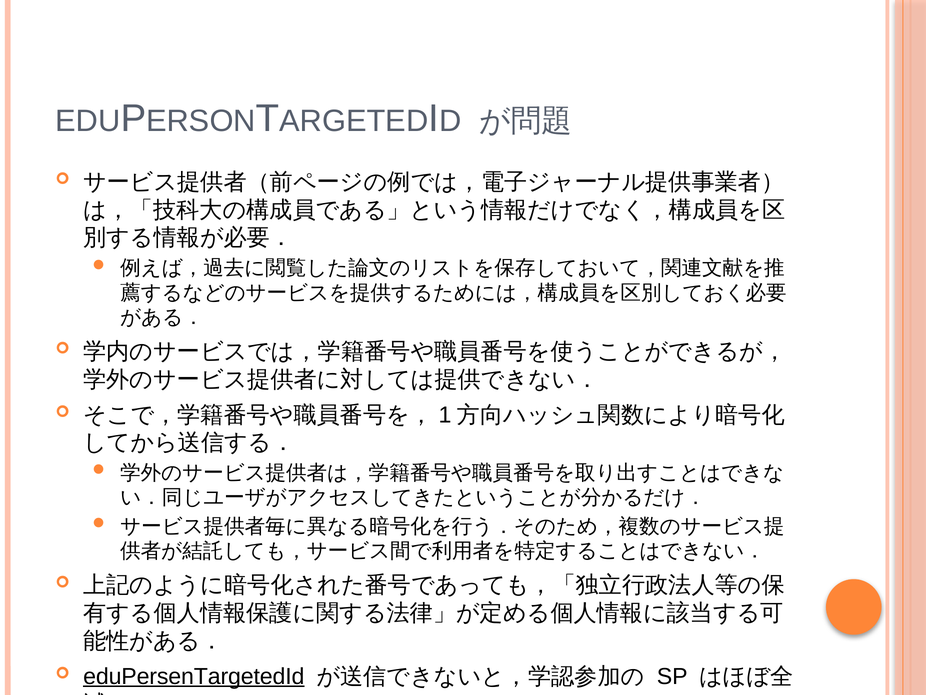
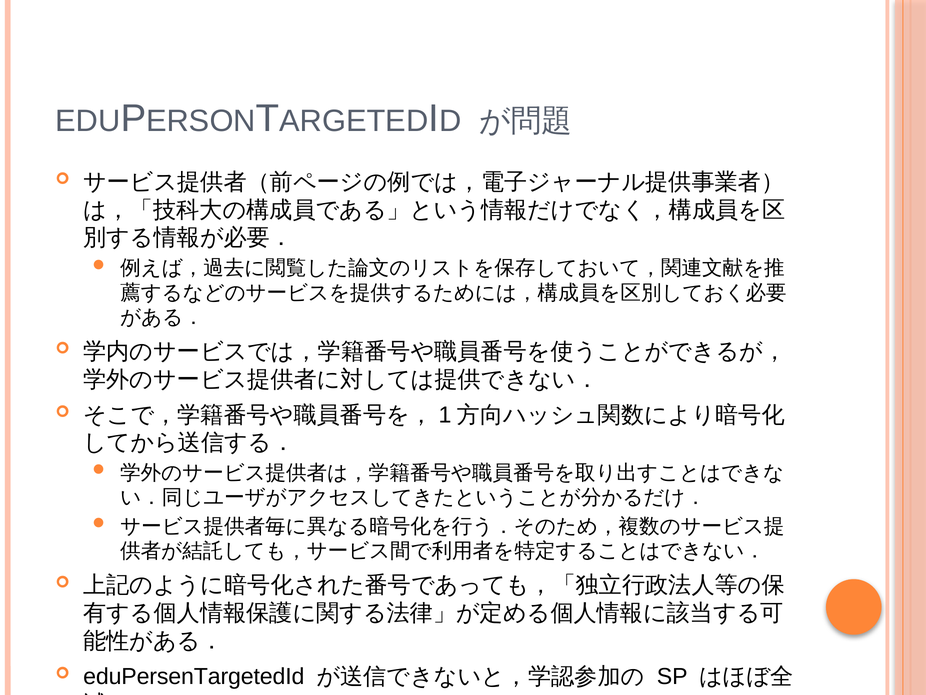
eduPersenTargetedId underline: present -> none (194, 676)
